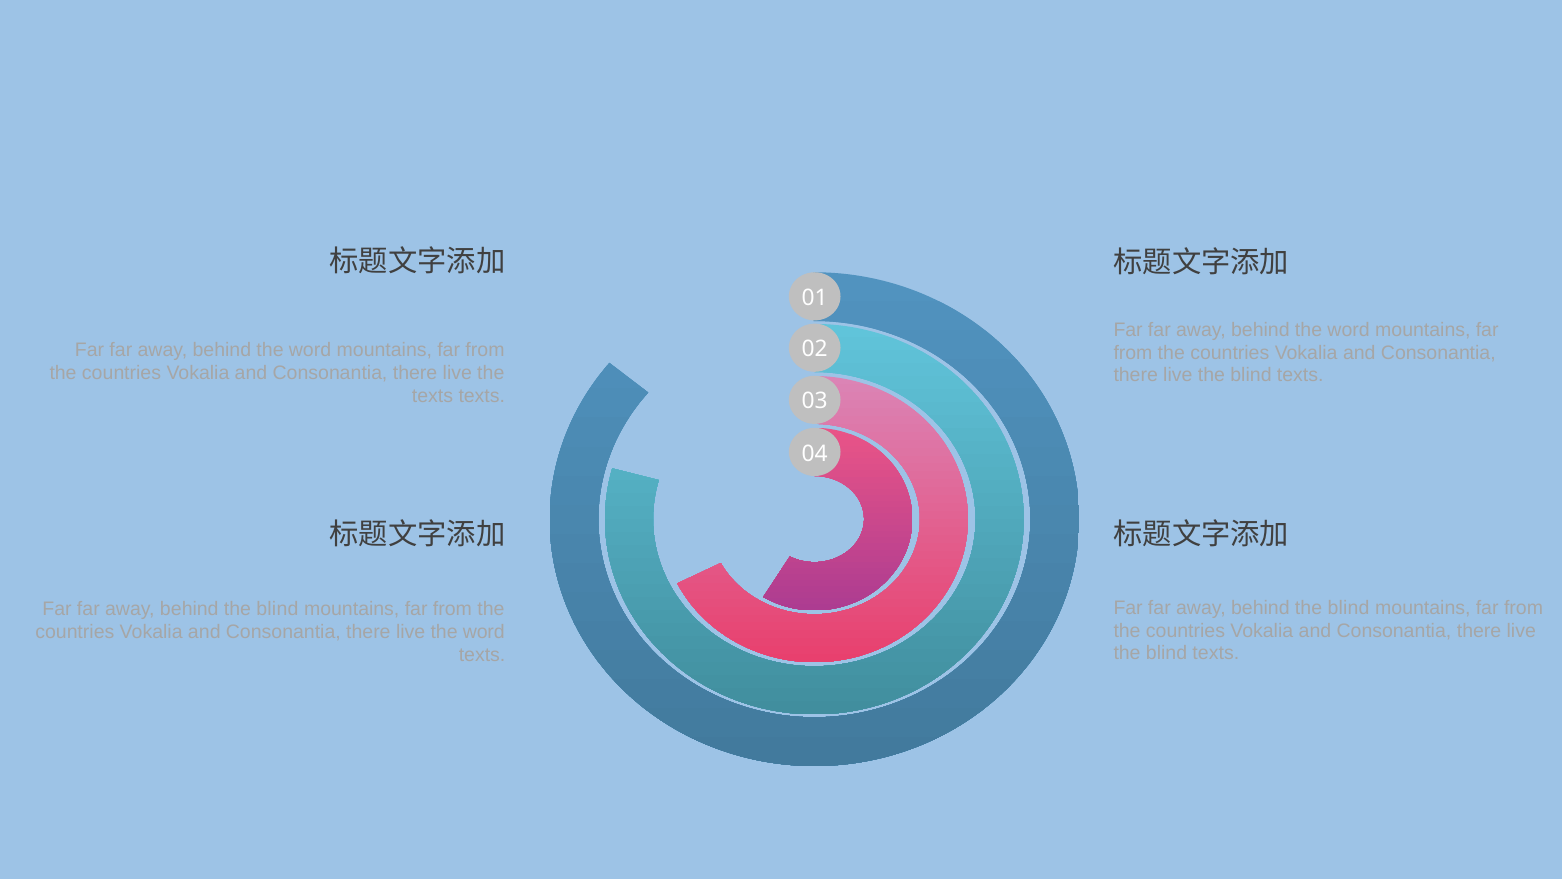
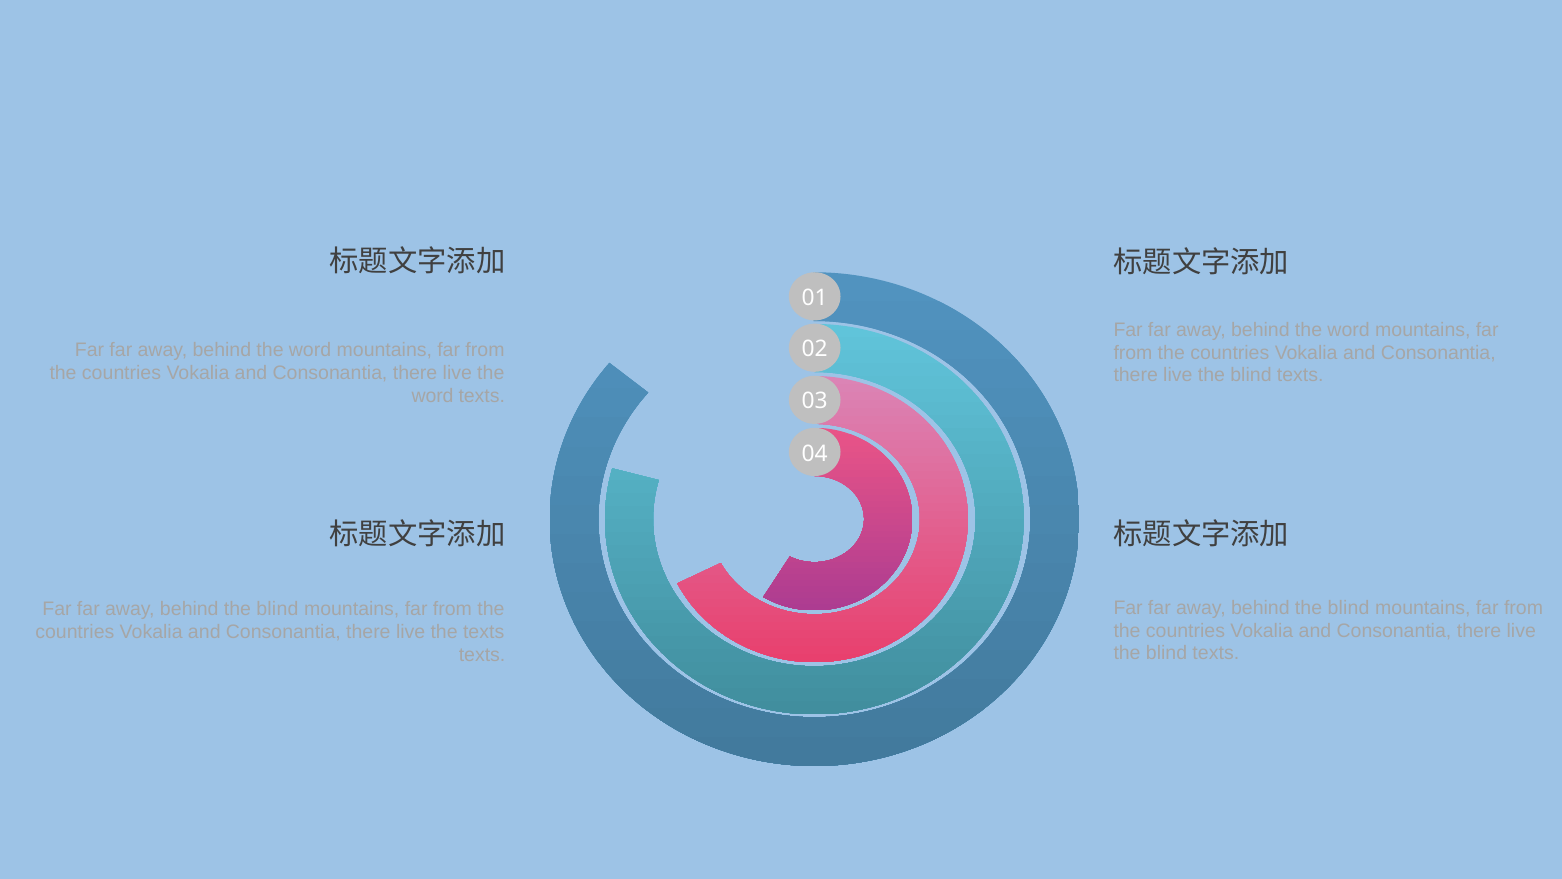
texts: texts -> word (433, 396)
live the word: word -> texts (484, 632)
